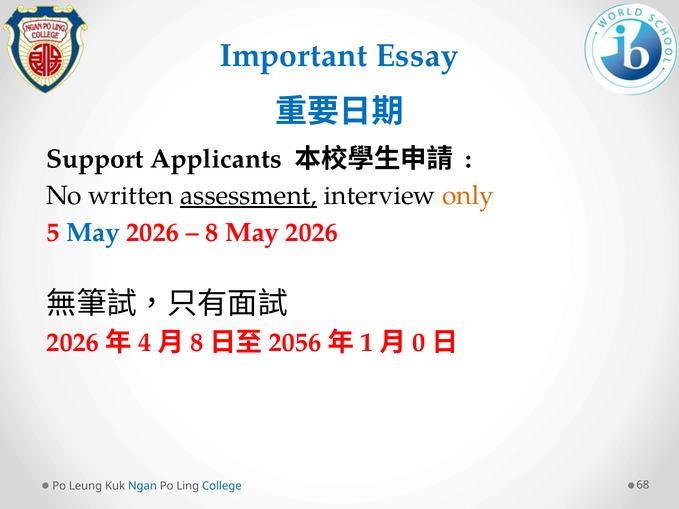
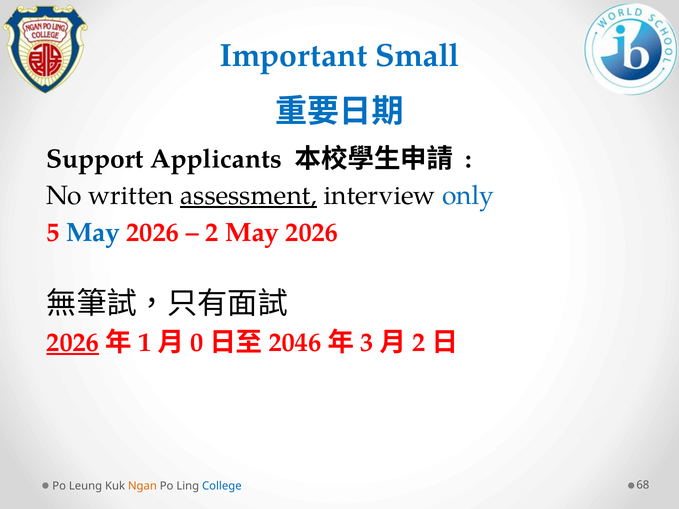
Essay: Essay -> Small (417, 56)
only colour: orange -> blue (468, 196)
8: 8 -> 2 (212, 233)
2026 underline: none -> present (73, 343)
4: 4 -> 1 (145, 343)
8: 8 -> 0 (197, 343)
2056: 2056 -> 2046 (295, 343)
1: 1 -> 3 (367, 343)
0: 0 -> 2 (419, 343)
Ngan colour: blue -> orange (142, 486)
